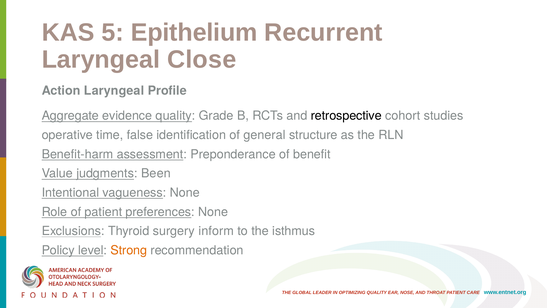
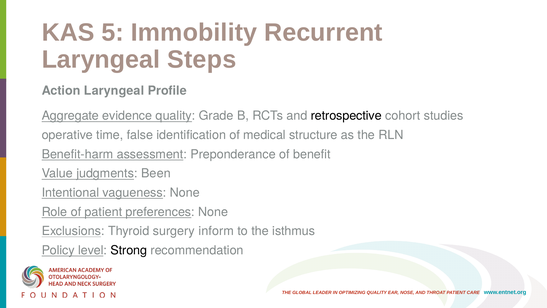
Epithelium: Epithelium -> Immobility (194, 32)
Close: Close -> Steps (202, 59)
general: general -> medical (265, 135)
Strong colour: orange -> black (129, 250)
